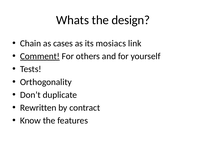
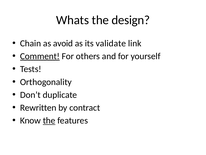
cases: cases -> avoid (63, 43)
mosiacs: mosiacs -> validate (111, 43)
the underline: none -> present (49, 120)
